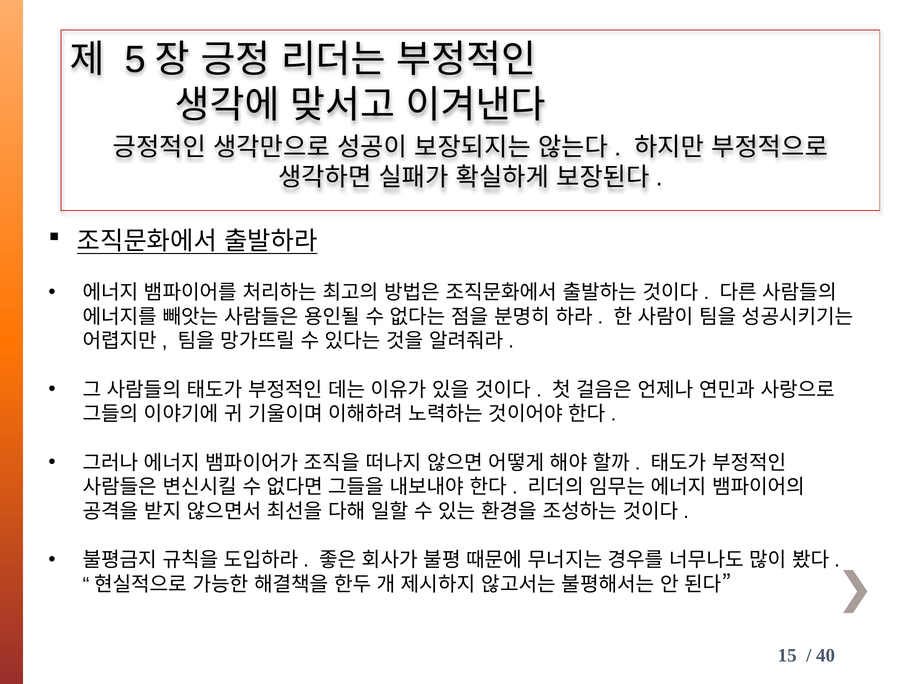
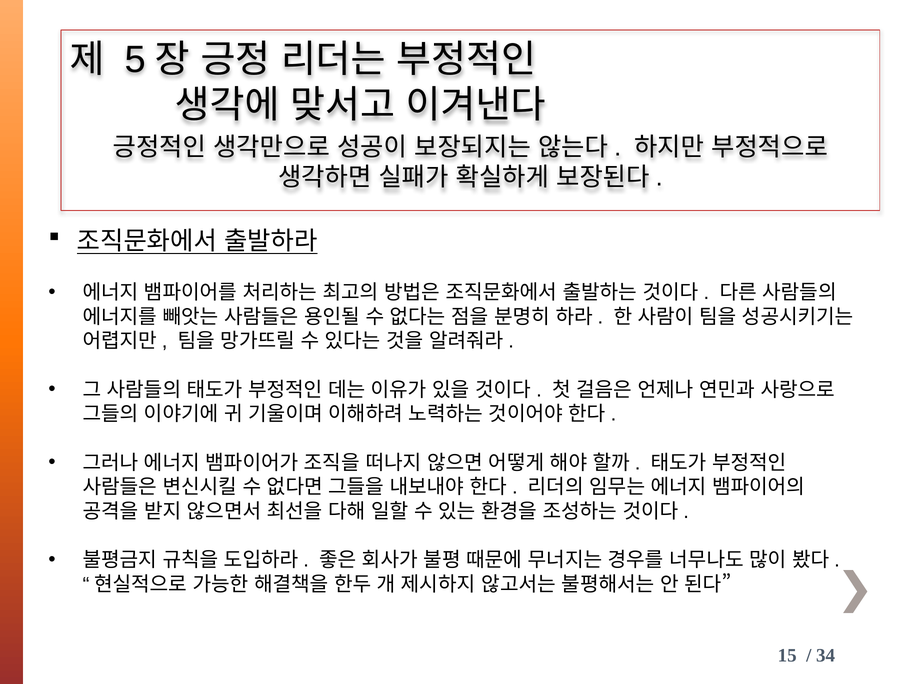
40: 40 -> 34 (826, 655)
